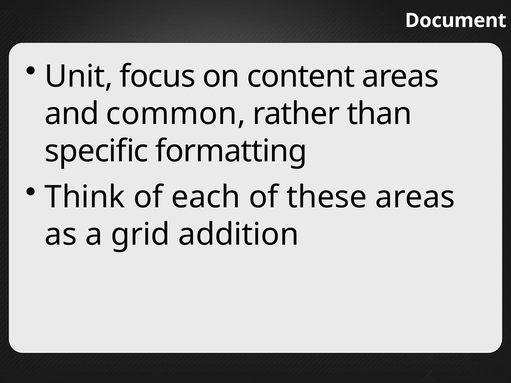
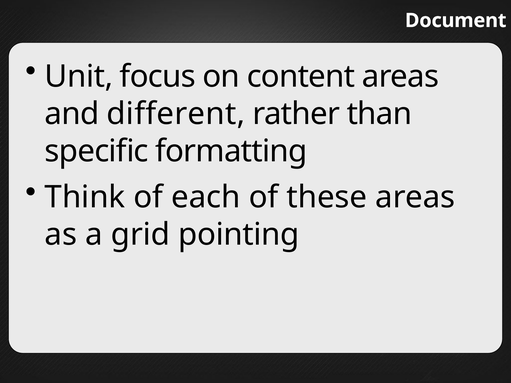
common: common -> different (176, 114)
addition: addition -> pointing (239, 235)
